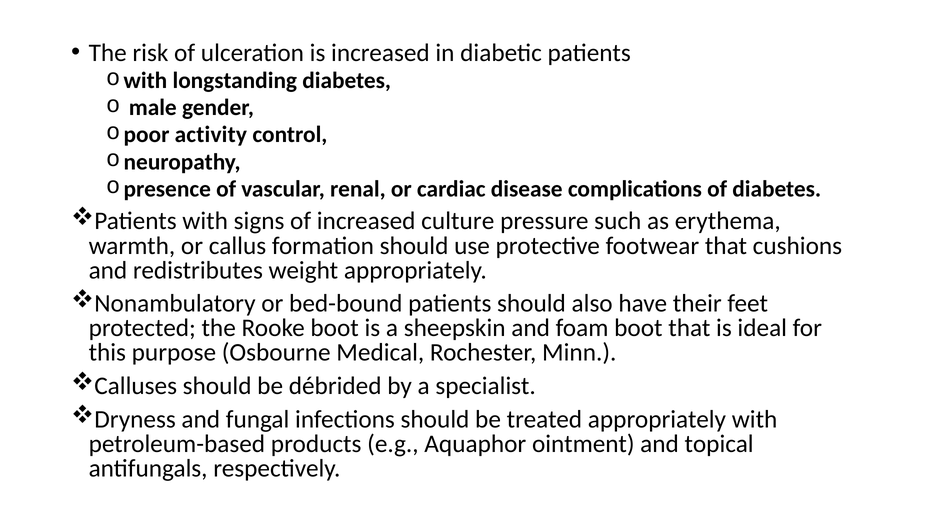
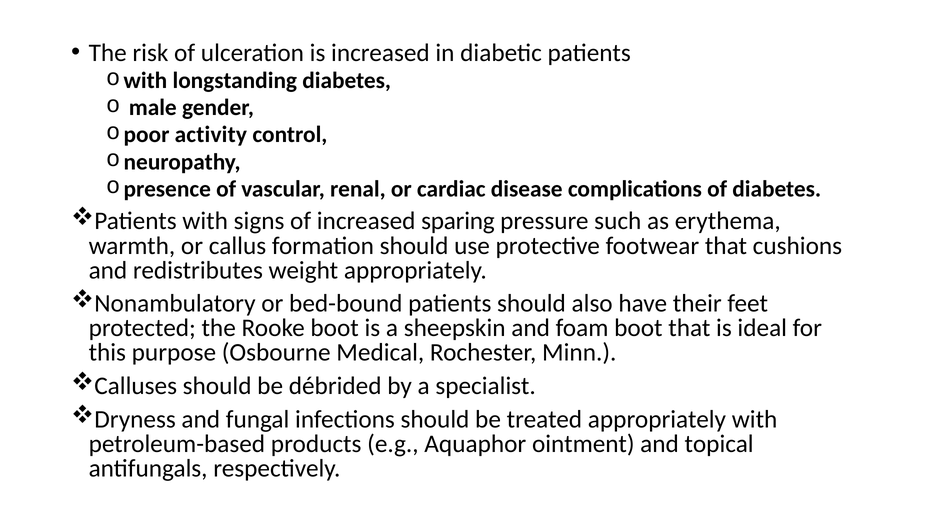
culture: culture -> sparing (458, 221)
